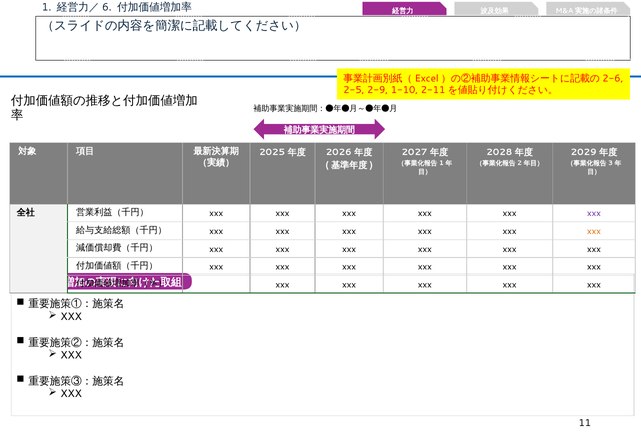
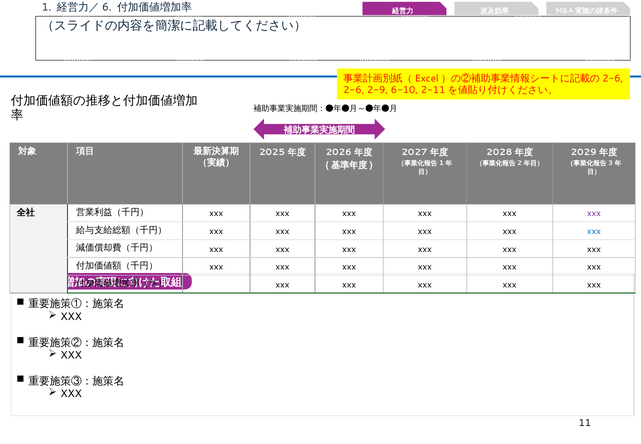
2-5: 2-5 -> 2-6 (354, 90)
1-10: 1-10 -> 6-10 (404, 90)
xxx colour: orange -> blue (594, 231)
